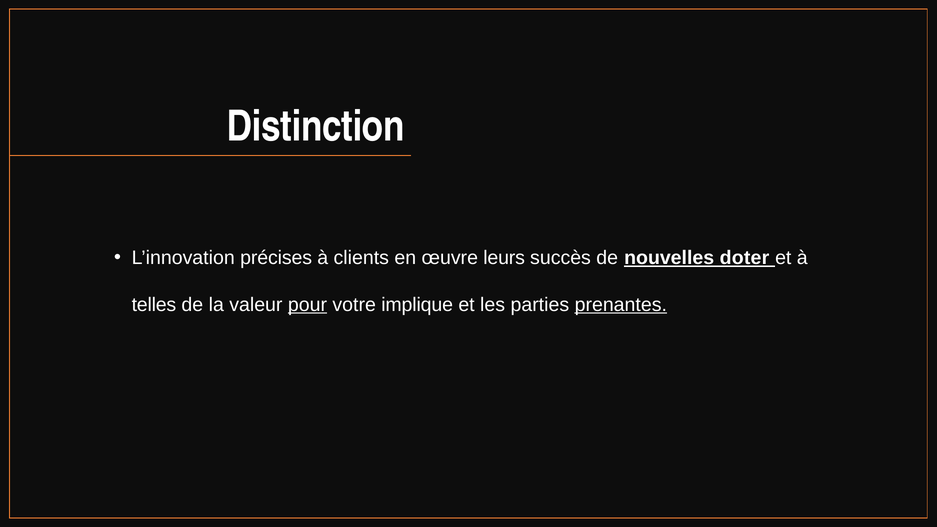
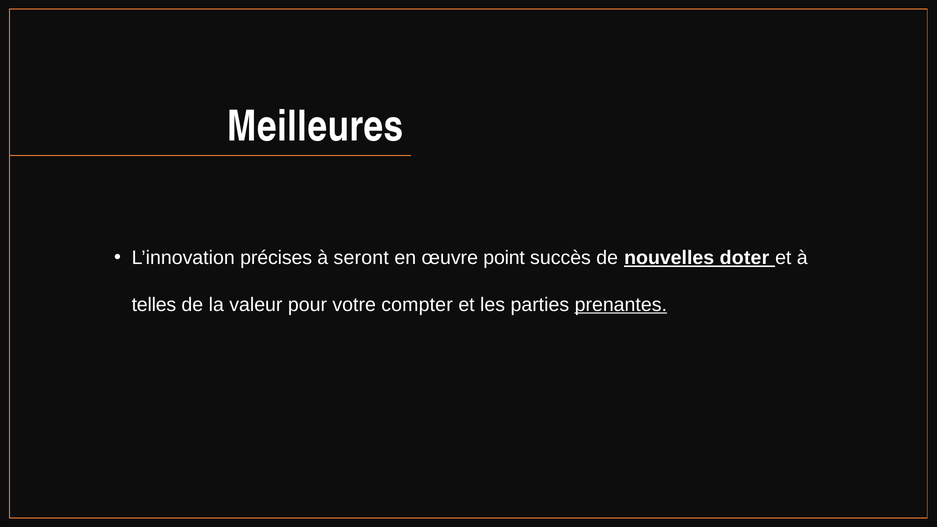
Distinction: Distinction -> Meilleures (315, 126)
clients: clients -> seront (361, 258)
leurs: leurs -> point (504, 258)
pour underline: present -> none (307, 305)
implique: implique -> compter (417, 305)
